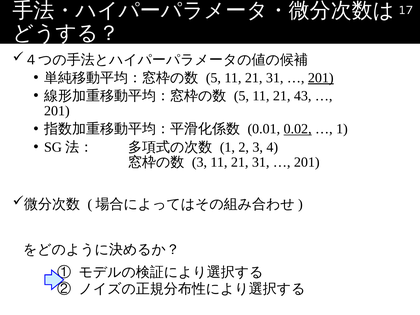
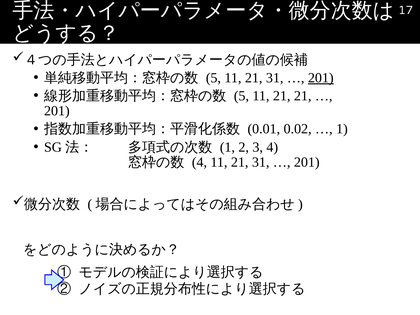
21 43: 43 -> 21 (303, 96)
0.02 underline: present -> none (298, 129)
3: 3 -> 4 (199, 162)
